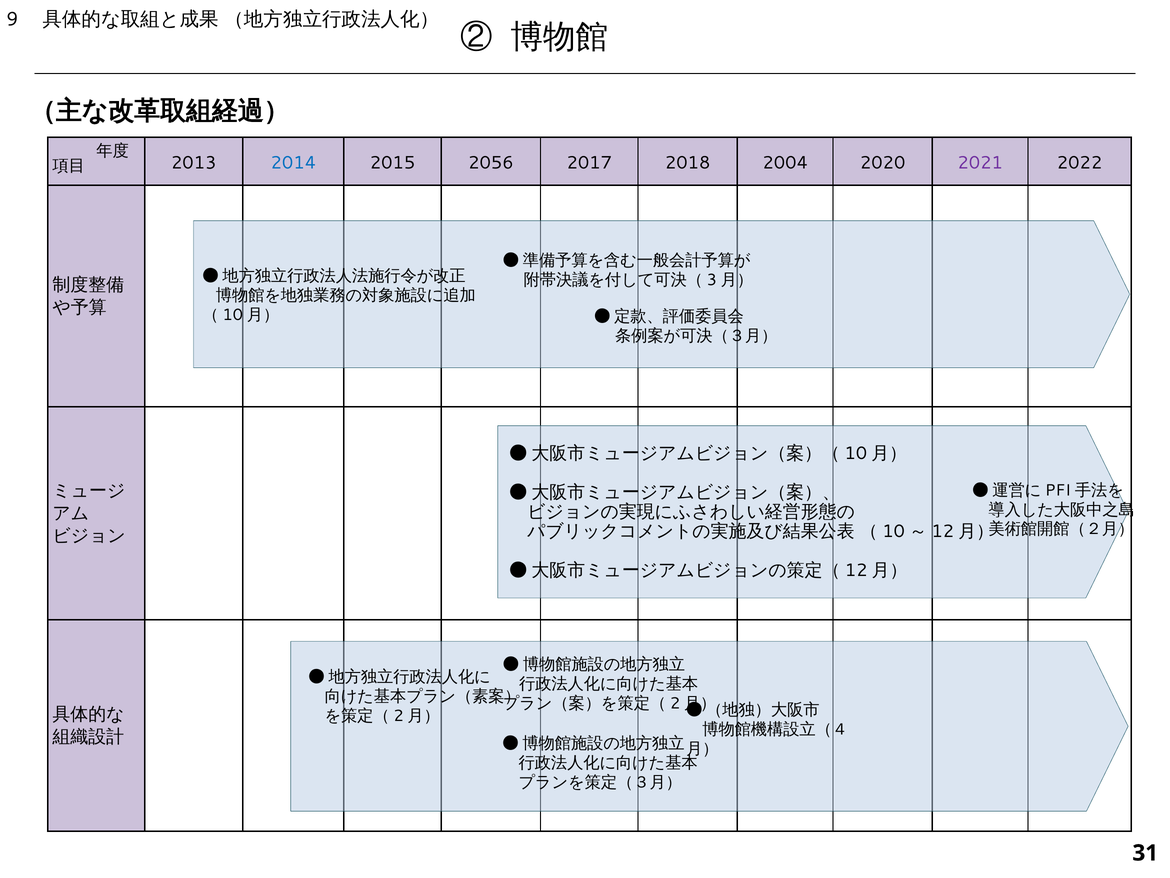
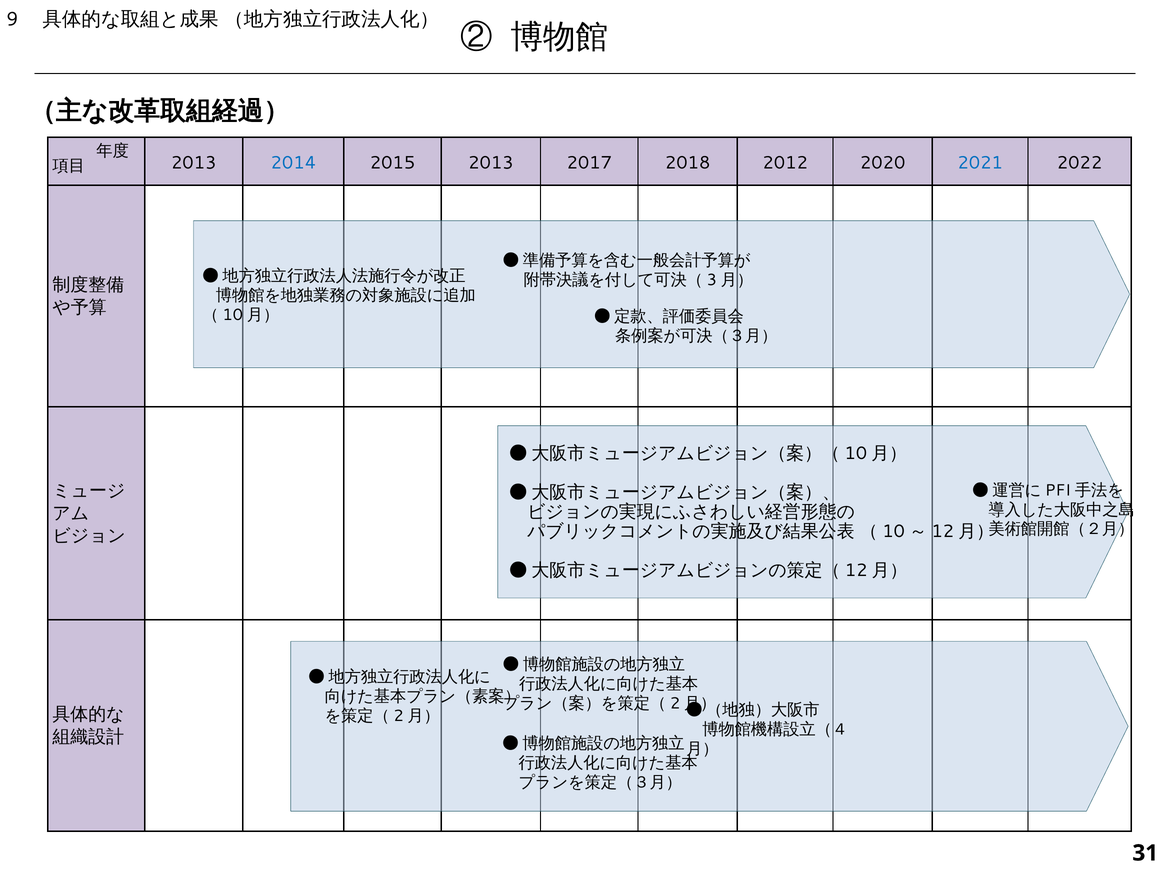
2015 2056: 2056 -> 2013 (491, 163)
2004: 2004 -> 2012 (785, 163)
2021 colour: purple -> blue (980, 163)
